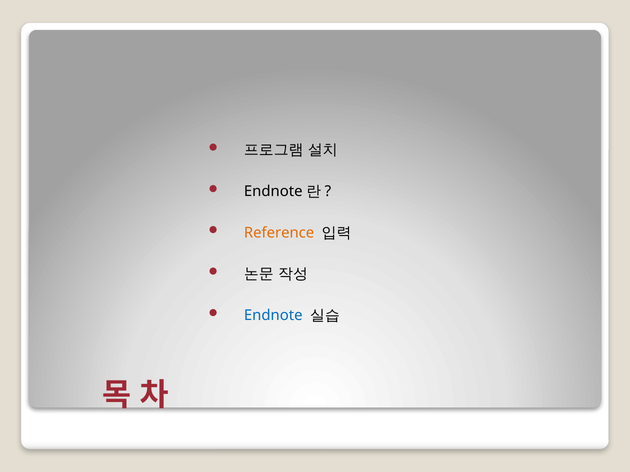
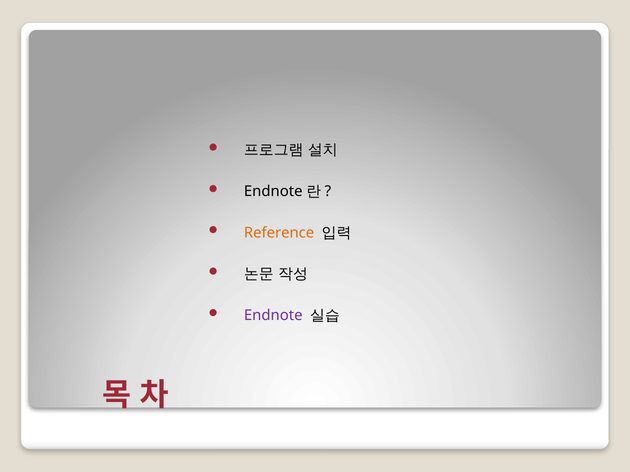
Endnote colour: blue -> purple (273, 316)
